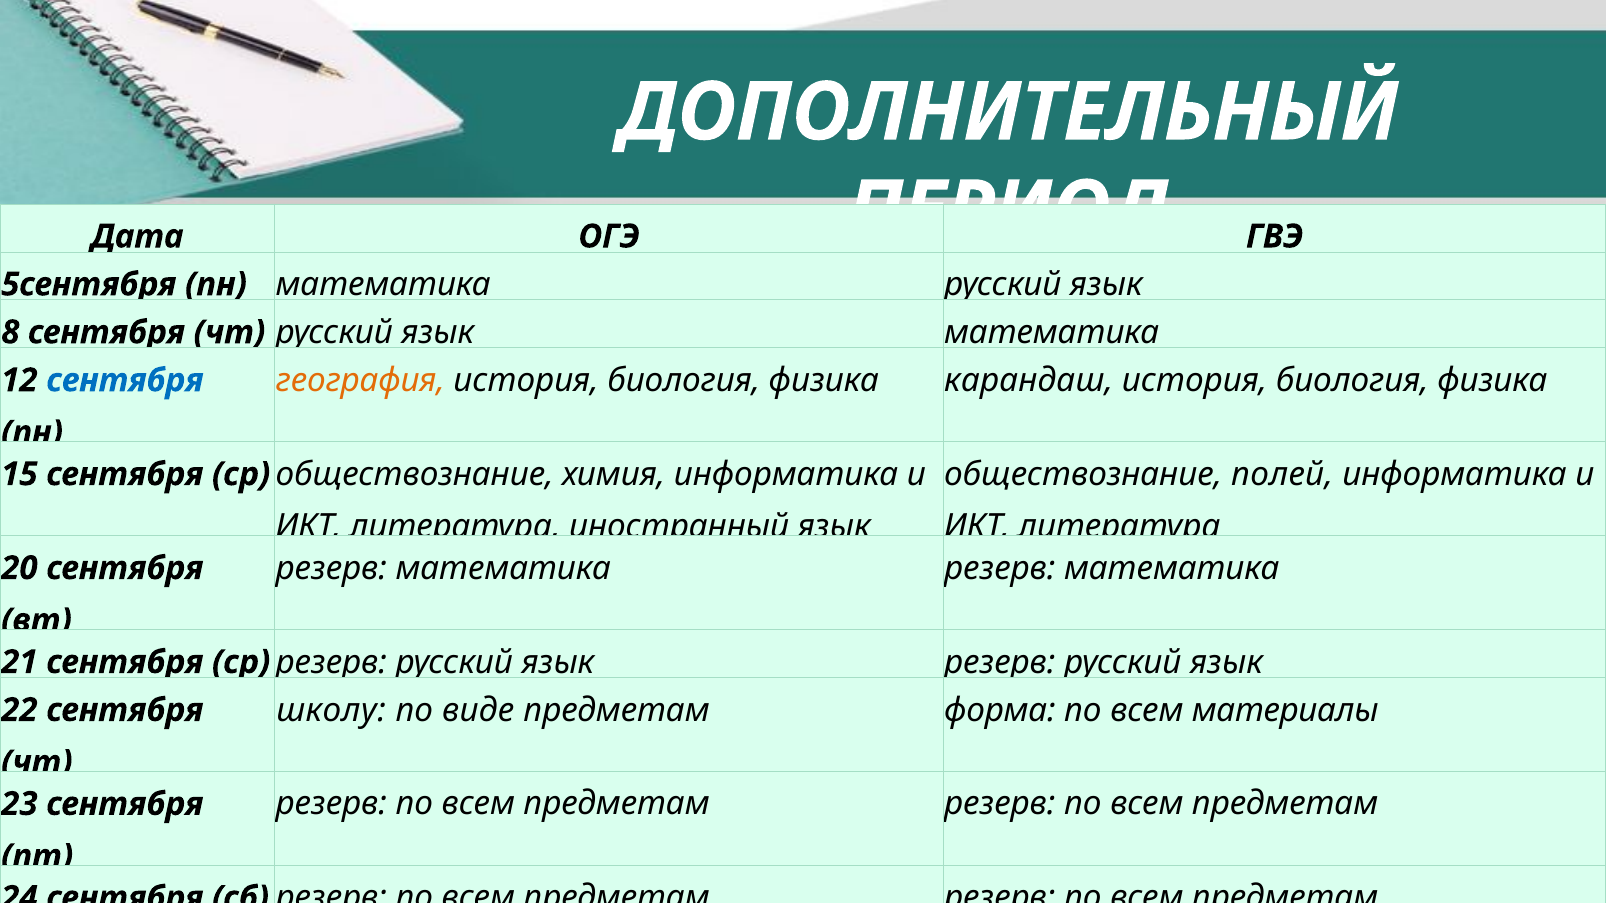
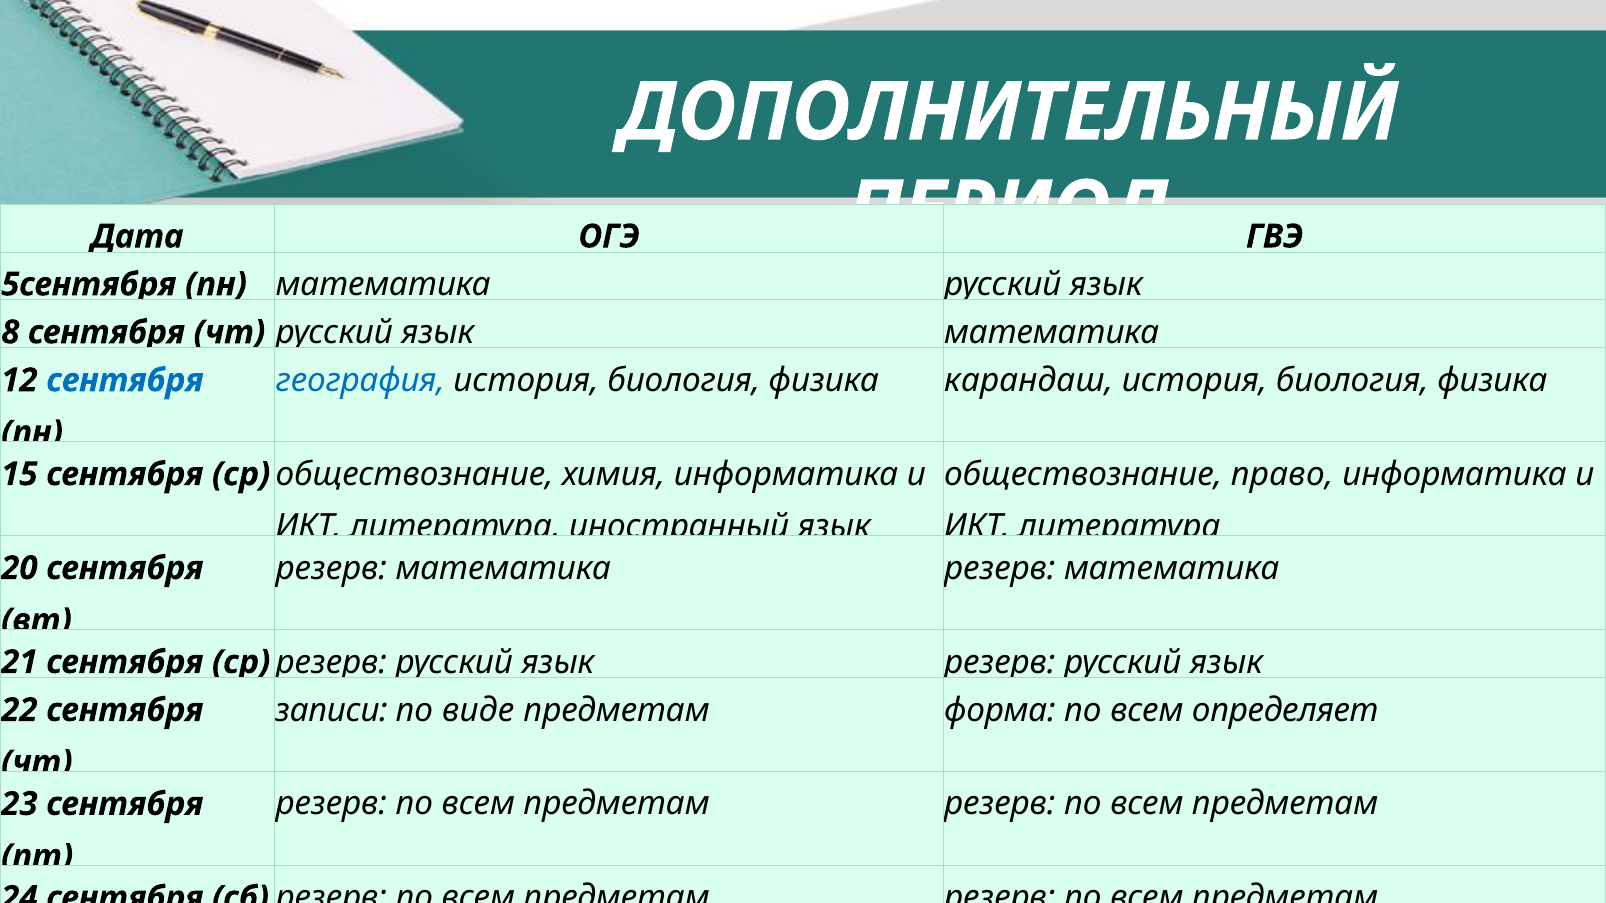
география colour: orange -> blue (360, 380)
полей: полей -> право (1282, 474)
школу: школу -> записи (331, 710)
материалы: материалы -> определяет (1285, 710)
